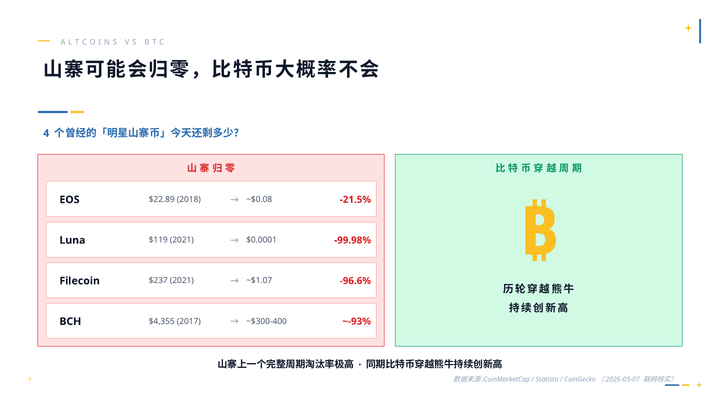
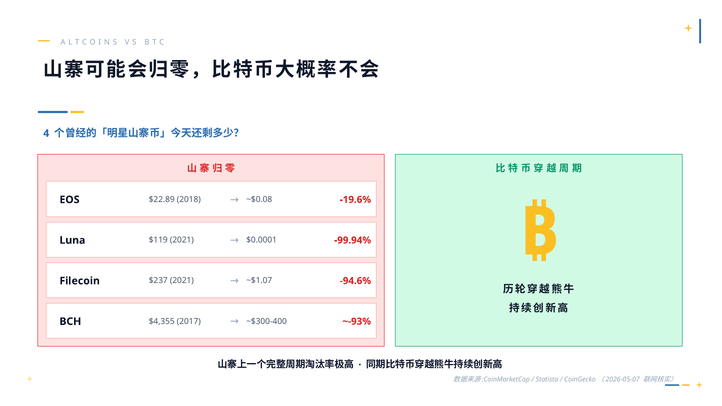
-21.5%: -21.5% -> -19.6% (355, 200)
-99.98%: -99.98% -> -99.94% (353, 240)
-96.6%: -96.6% -> -94.6% (355, 281)
